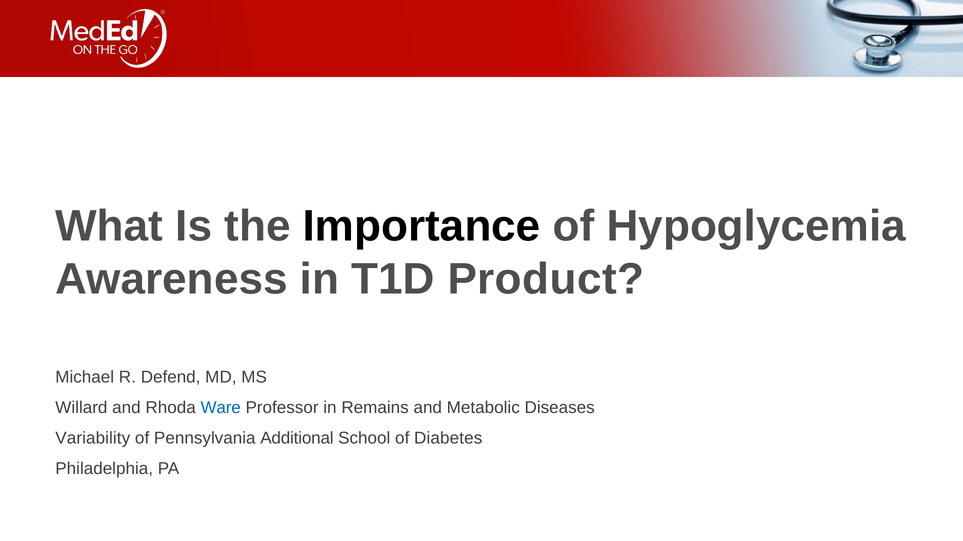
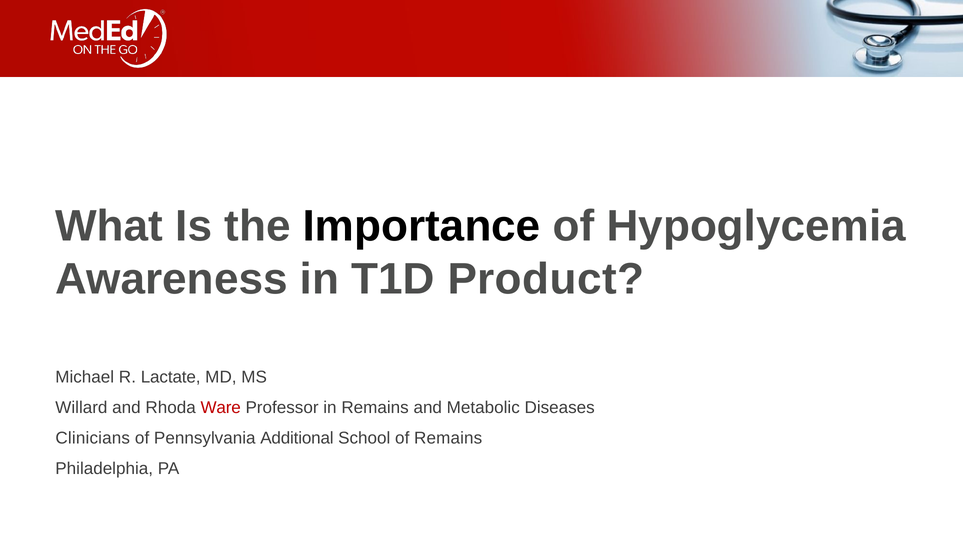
Defend: Defend -> Lactate (171, 378)
Ware colour: blue -> red (221, 408)
Variability: Variability -> Clinicians (93, 439)
of Diabetes: Diabetes -> Remains (448, 439)
